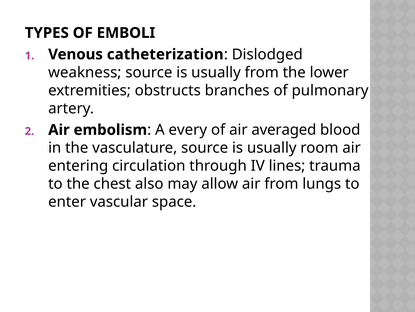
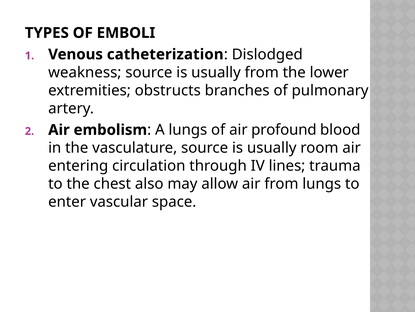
A every: every -> lungs (188, 130)
averaged: averaged -> profound (284, 130)
